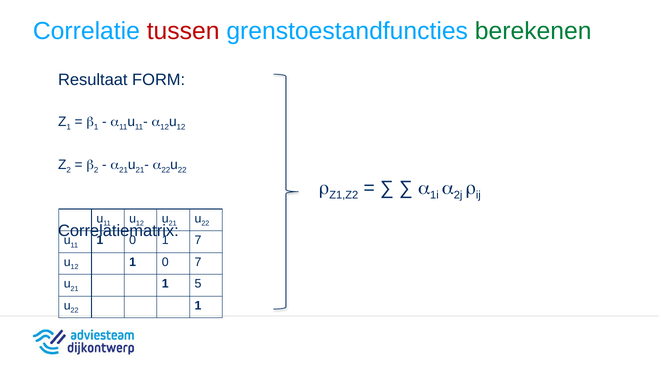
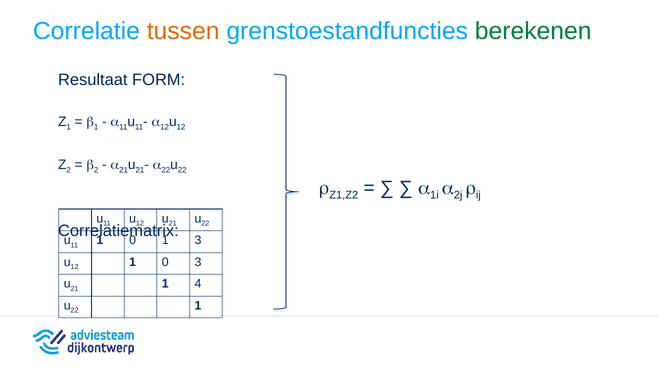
tussen colour: red -> orange (183, 31)
7: 7 -> 3 (198, 241)
0 7: 7 -> 3 (198, 263)
5: 5 -> 4 (198, 284)
